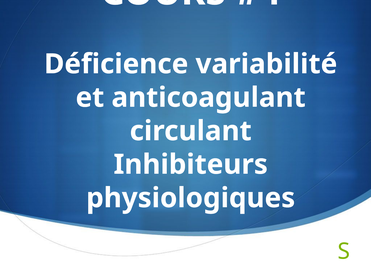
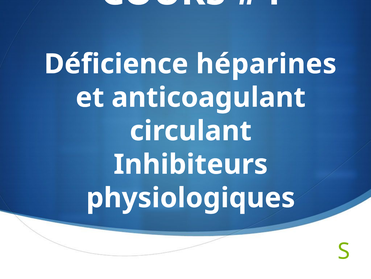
variabilité: variabilité -> héparines (266, 64)
